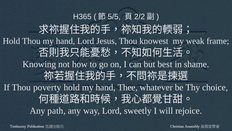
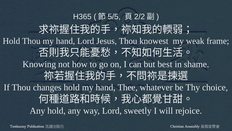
poverty: poverty -> changes (47, 87)
Any path: path -> hold (57, 110)
